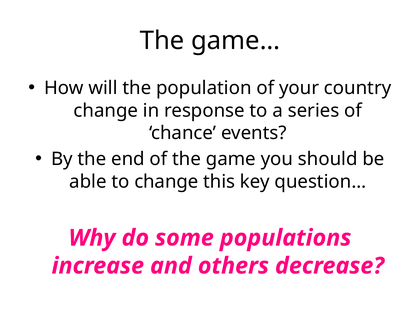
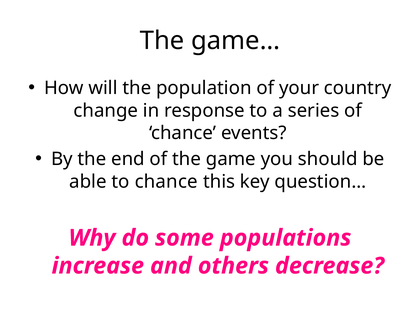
to change: change -> chance (166, 182)
